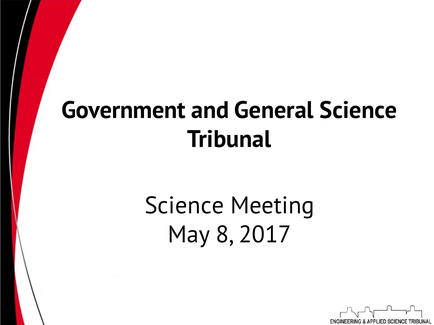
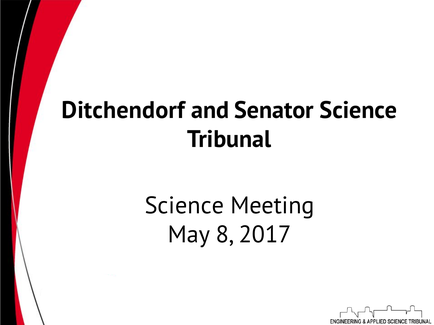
Government: Government -> Ditchendorf (123, 111)
General: General -> Senator (274, 111)
